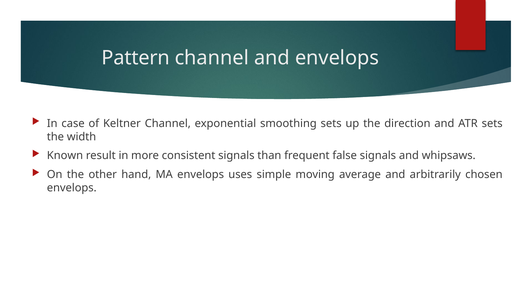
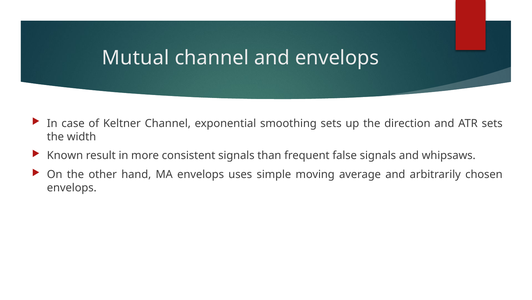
Pattern: Pattern -> Mutual (136, 58)
